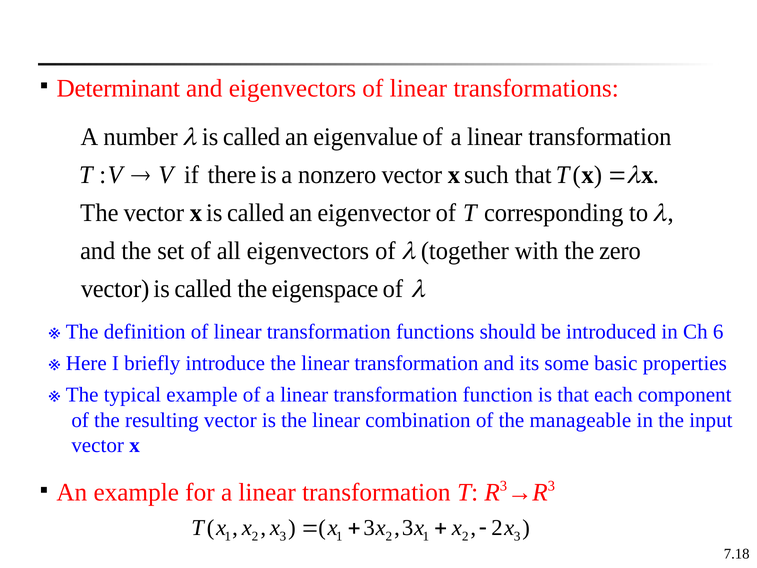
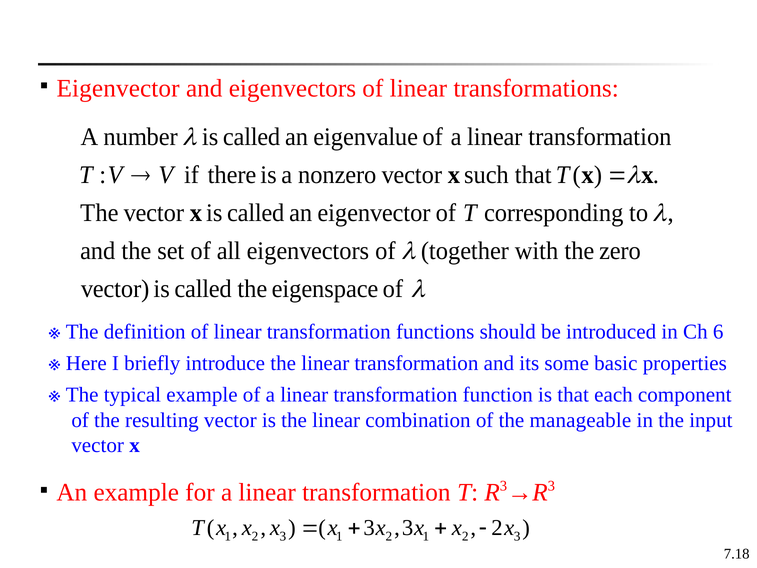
Determinant: Determinant -> Eigenvector (118, 88)
